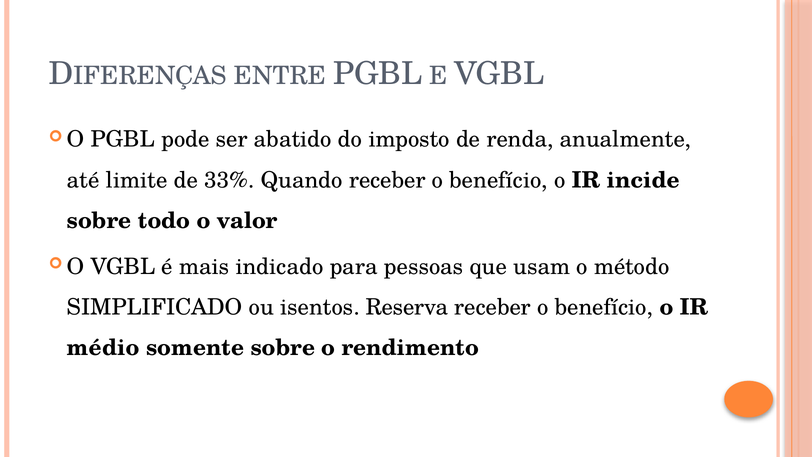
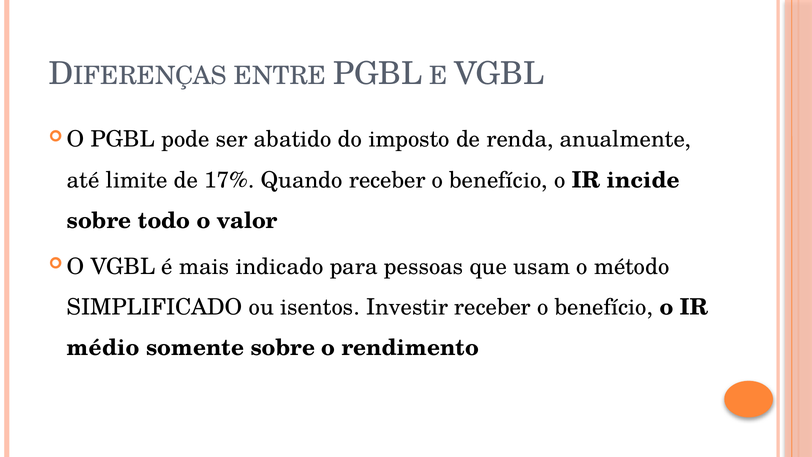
33%: 33% -> 17% (229, 180)
Reserva: Reserva -> Investir (407, 307)
